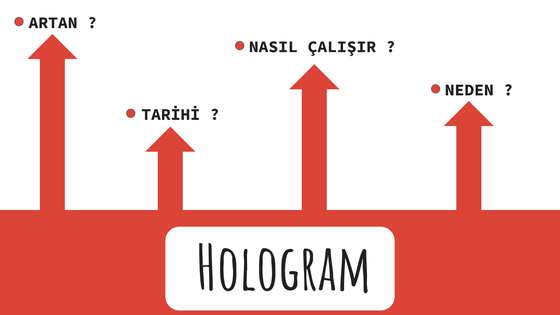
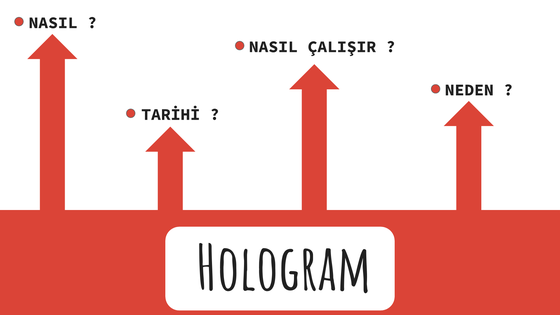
ARTAN: ARTAN -> NASIL (53, 23)
